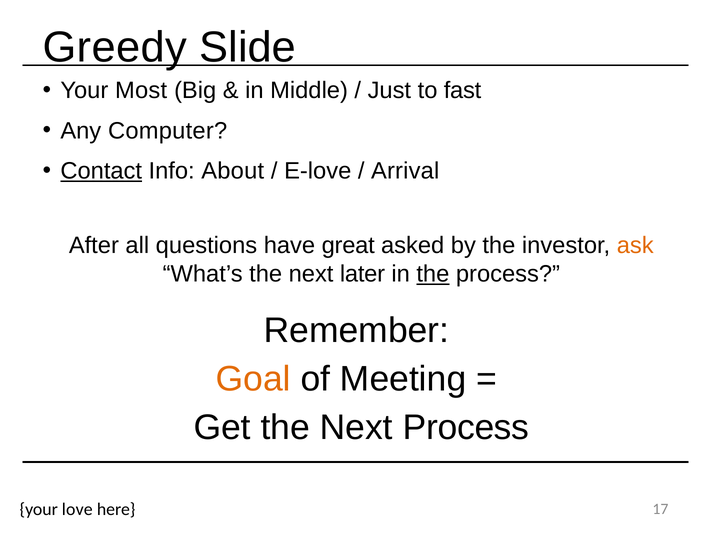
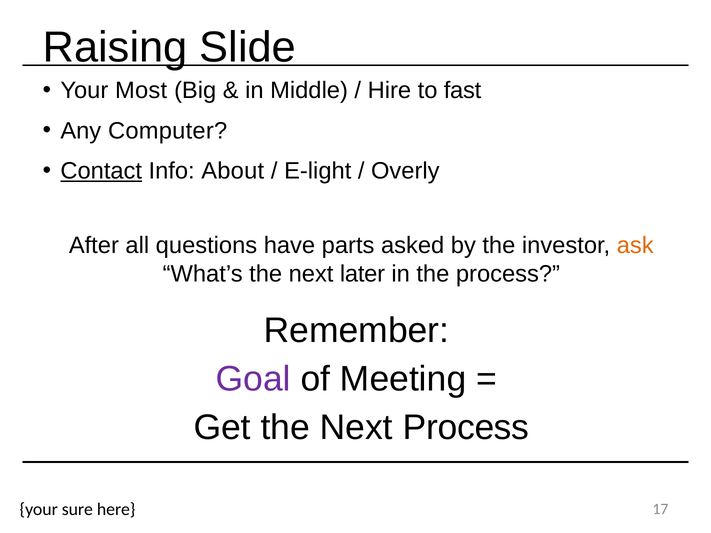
Greedy: Greedy -> Raising (115, 47)
Just: Just -> Hire (389, 91)
E-love: E-love -> E-light (318, 171)
Arrival: Arrival -> Overly (405, 171)
great: great -> parts (348, 246)
the underline: present -> none (433, 274)
Goal colour: orange -> purple (253, 379)
love: love -> sure (77, 510)
